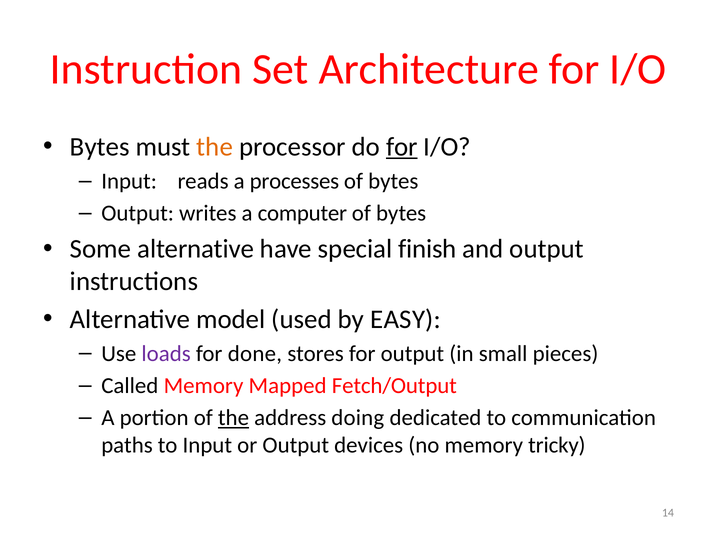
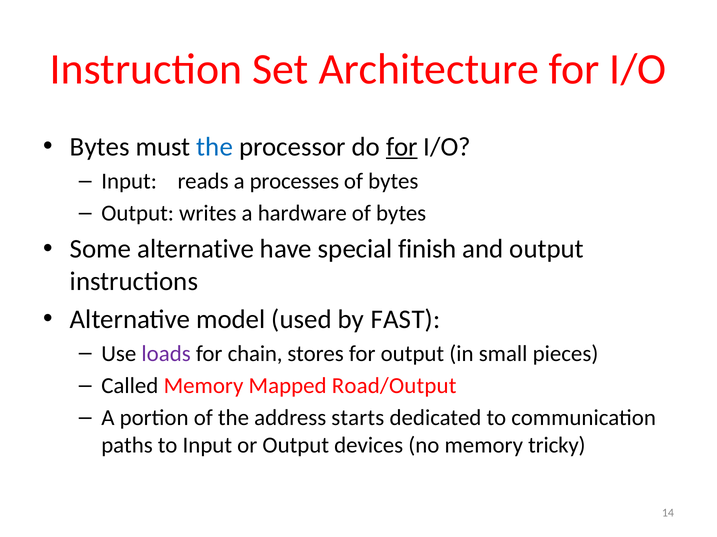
the colour: orange -> blue (215, 147)
computer: computer -> hardware (302, 214)
EASY: EASY -> FAST (406, 320)
done: done -> chain (255, 354)
Fetch/Output: Fetch/Output -> Road/Output (394, 386)
the underline: present -> none (233, 418)
doing: doing -> starts (358, 418)
